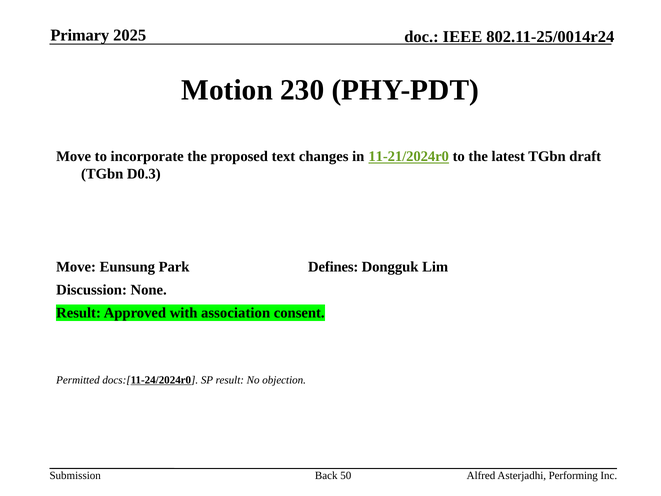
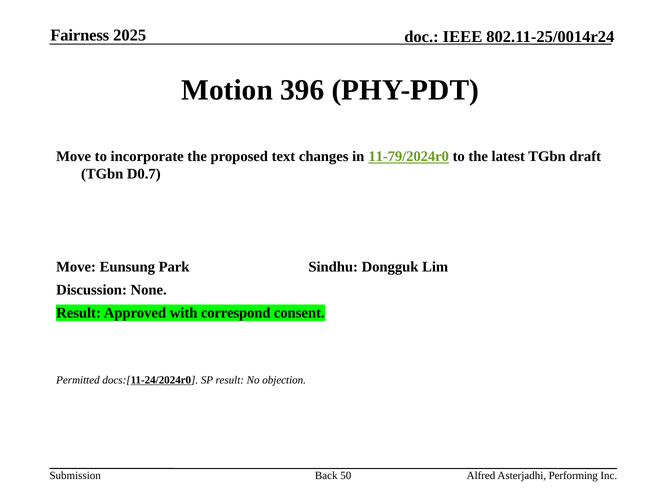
Primary: Primary -> Fairness (80, 35)
230: 230 -> 396 (302, 90)
11-21/2024r0: 11-21/2024r0 -> 11-79/2024r0 (409, 156)
D0.3: D0.3 -> D0.7 (144, 174)
Defines: Defines -> Sindhu (333, 267)
association: association -> correspond (236, 313)
